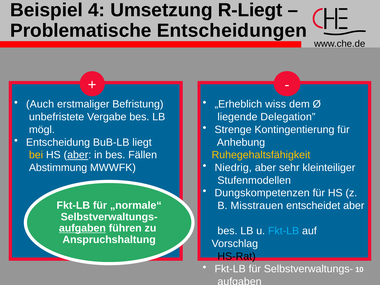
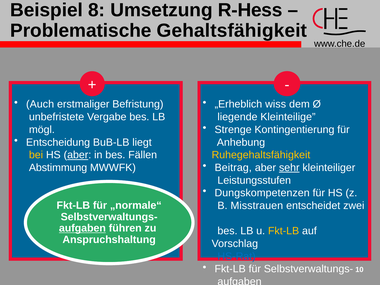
4: 4 -> 8 (97, 10)
R-Liegt: R-Liegt -> R-Hess (250, 10)
Entscheidungen: Entscheidungen -> Gehaltsfähigkeit (232, 31)
Delegation: Delegation -> Kleinteilige (288, 117)
Niedrig: Niedrig -> Beitrag (233, 168)
sehr underline: none -> present (289, 168)
Stufenmodellen: Stufenmodellen -> Leistungsstufen (254, 180)
entscheidet aber: aber -> zwei (354, 206)
Fkt-LB colour: light blue -> yellow (284, 231)
HS-Rat colour: black -> blue (237, 256)
